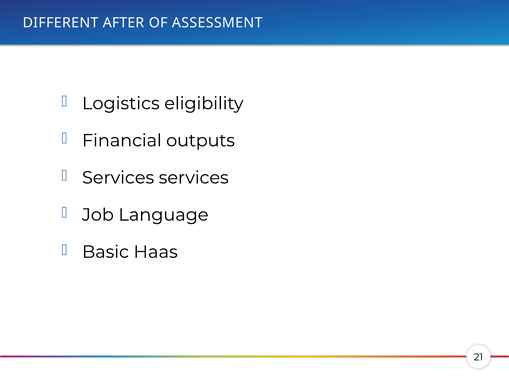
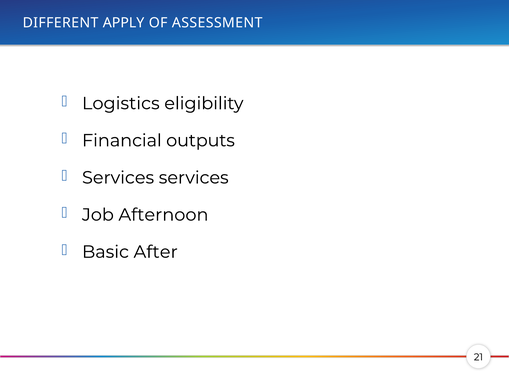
AFTER: AFTER -> APPLY (124, 23)
Language: Language -> Afternoon (163, 215)
Haas: Haas -> After (156, 252)
